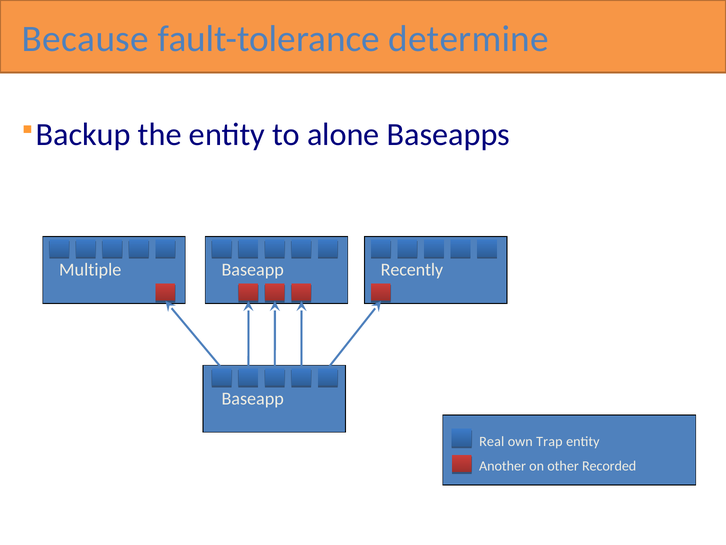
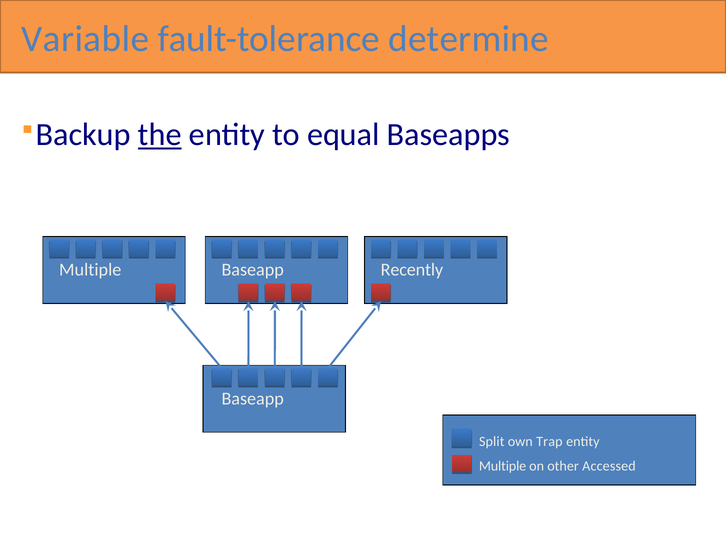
Because: Because -> Variable (85, 39)
the underline: none -> present (160, 135)
alone: alone -> equal (343, 135)
Real: Real -> Split (492, 441)
Another: Another -> Multiple (503, 466)
Recorded: Recorded -> Accessed (609, 466)
